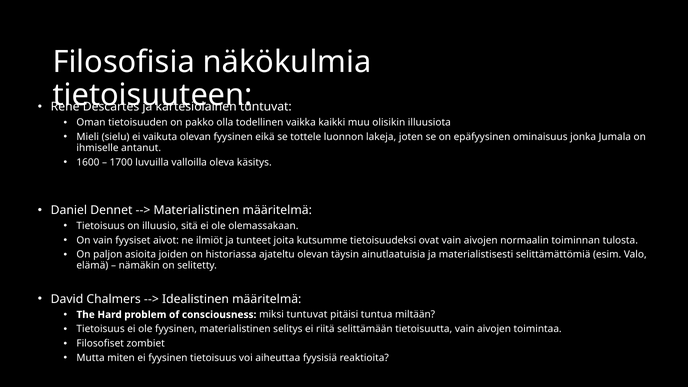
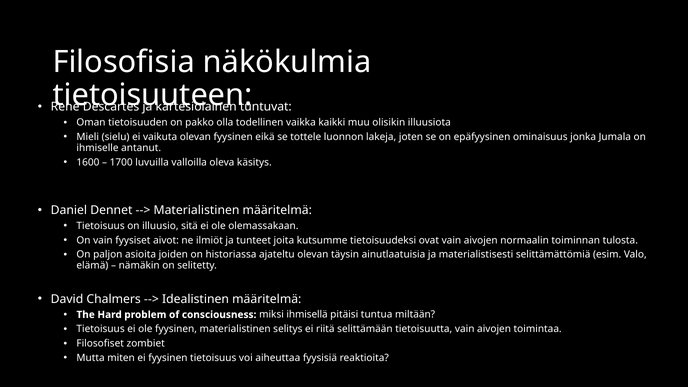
miksi tuntuvat: tuntuvat -> ihmisellä (307, 315)
